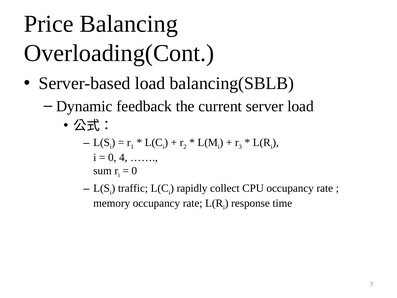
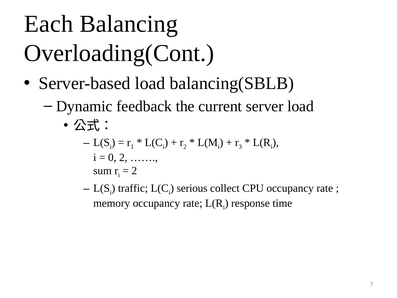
Price: Price -> Each (49, 24)
0 4: 4 -> 2 (123, 157)
0: 0 -> 2 (134, 171)
rapidly: rapidly -> serious (192, 188)
